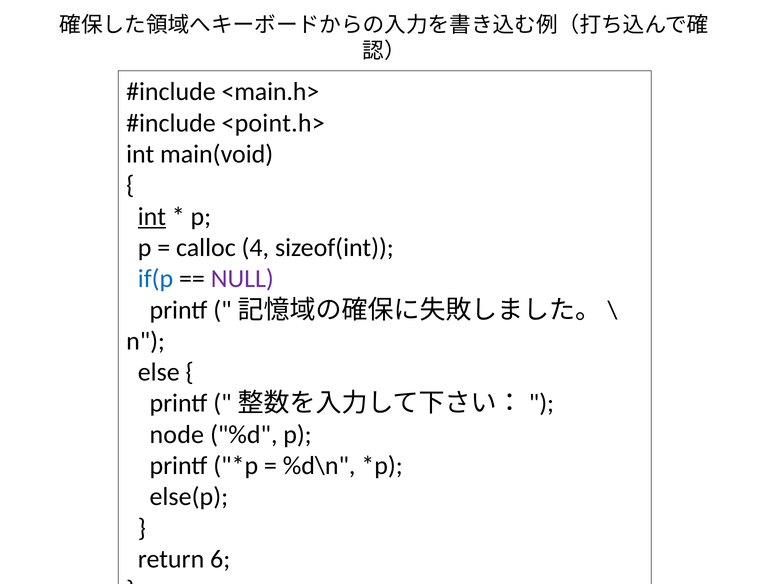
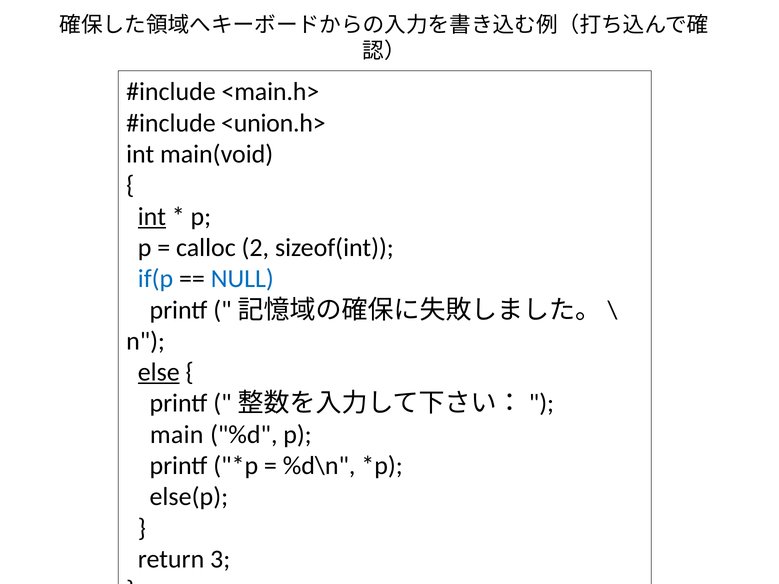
<point.h>: <point.h> -> <union.h> (273, 123)
4: 4 -> 2 (255, 248)
NULL colour: purple -> blue (242, 279)
else underline: none -> present (159, 372)
node: node -> main (177, 435)
6: 6 -> 3 (220, 559)
